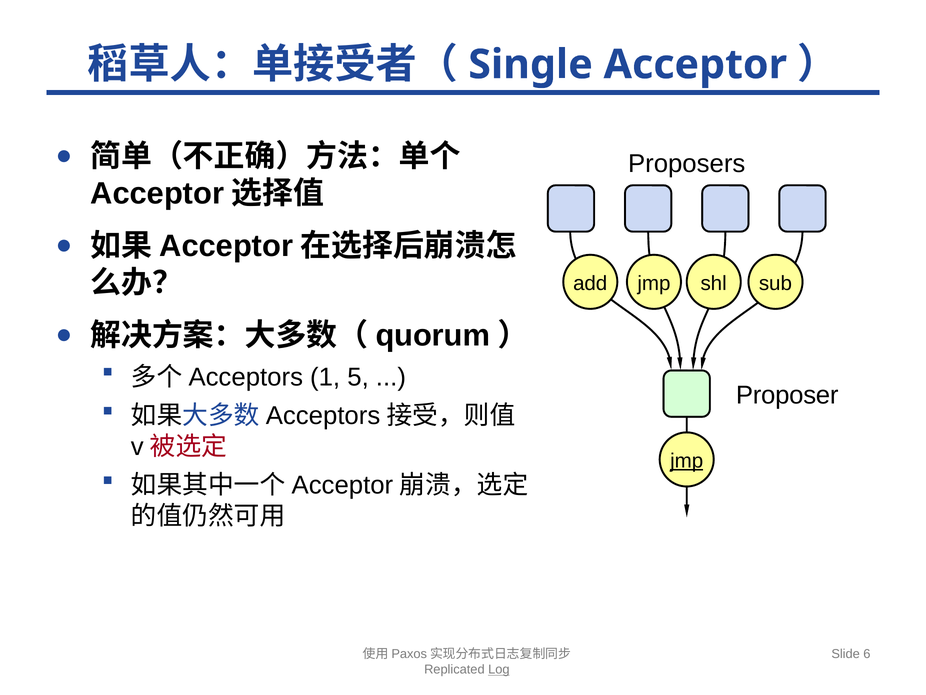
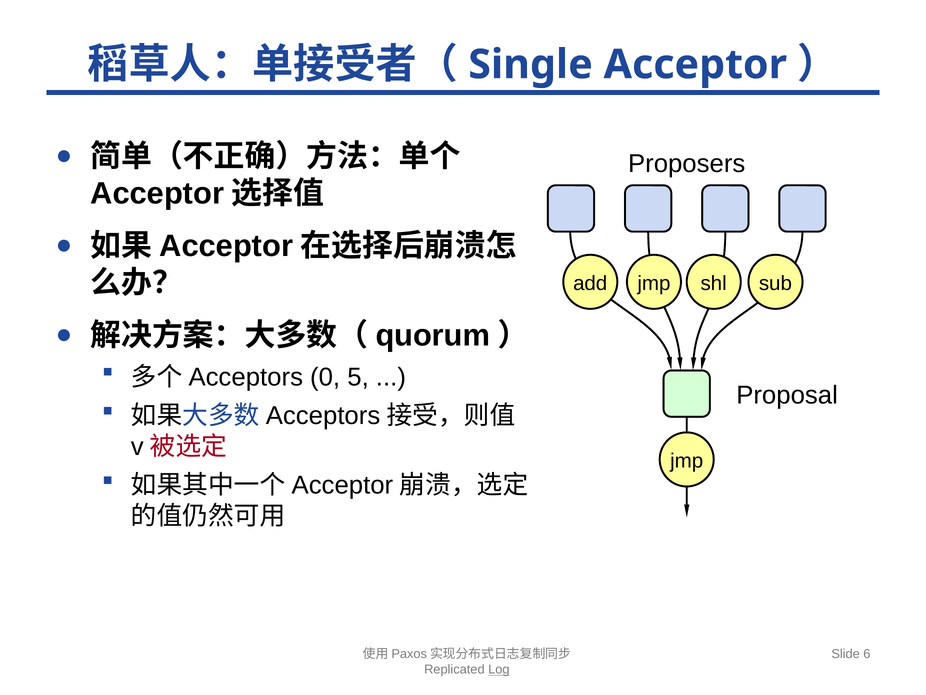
1: 1 -> 0 (325, 377)
Proposer: Proposer -> Proposal (787, 395)
jmp underline: present -> none (687, 461)
